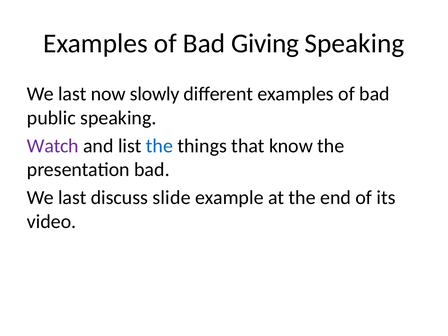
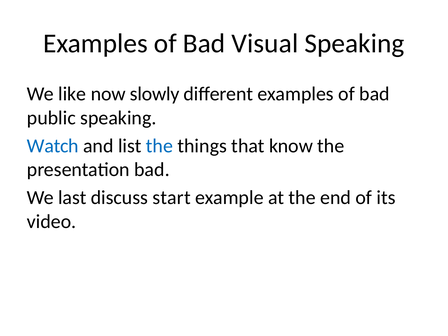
Giving: Giving -> Visual (265, 43)
last: last -> like (72, 94)
Watch colour: purple -> blue (53, 146)
slide: slide -> start (172, 198)
